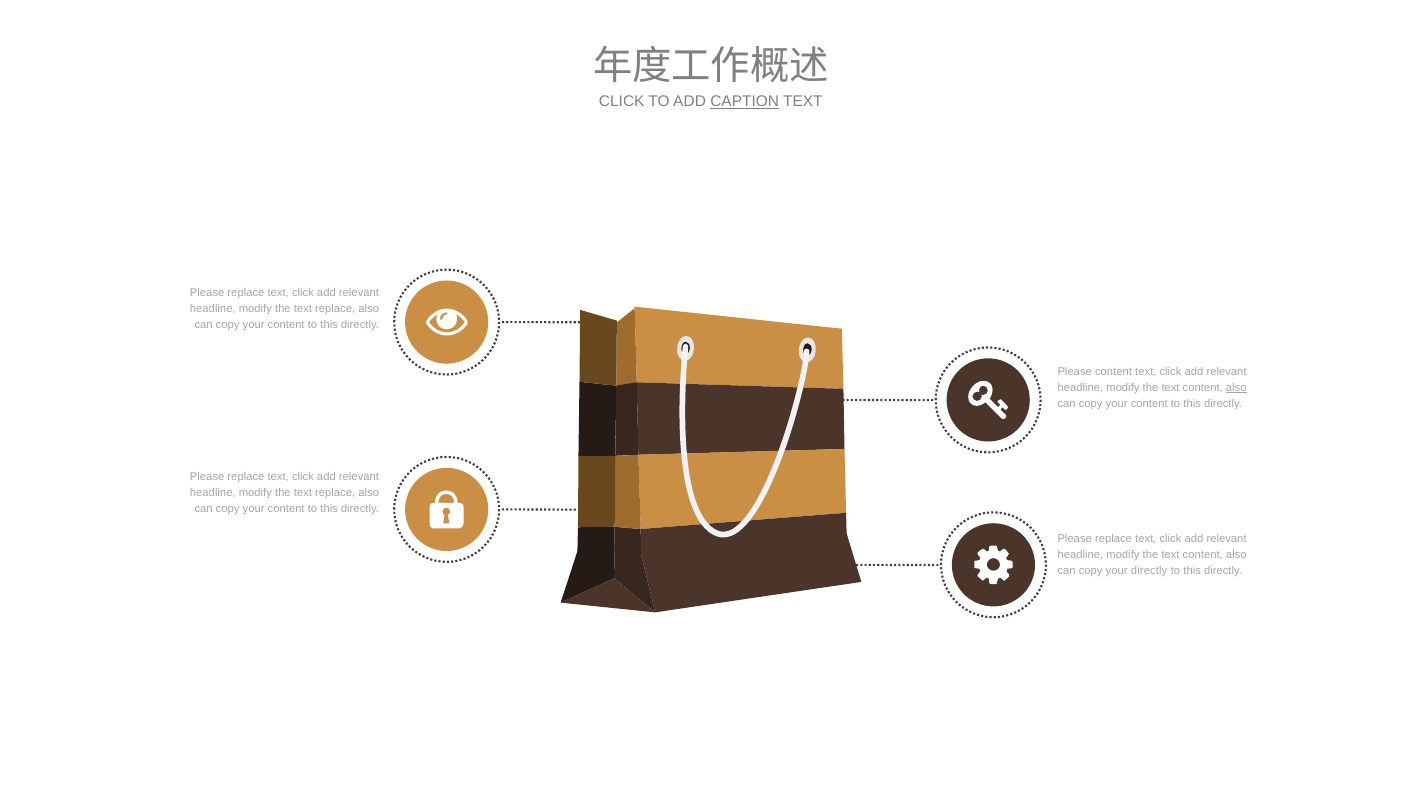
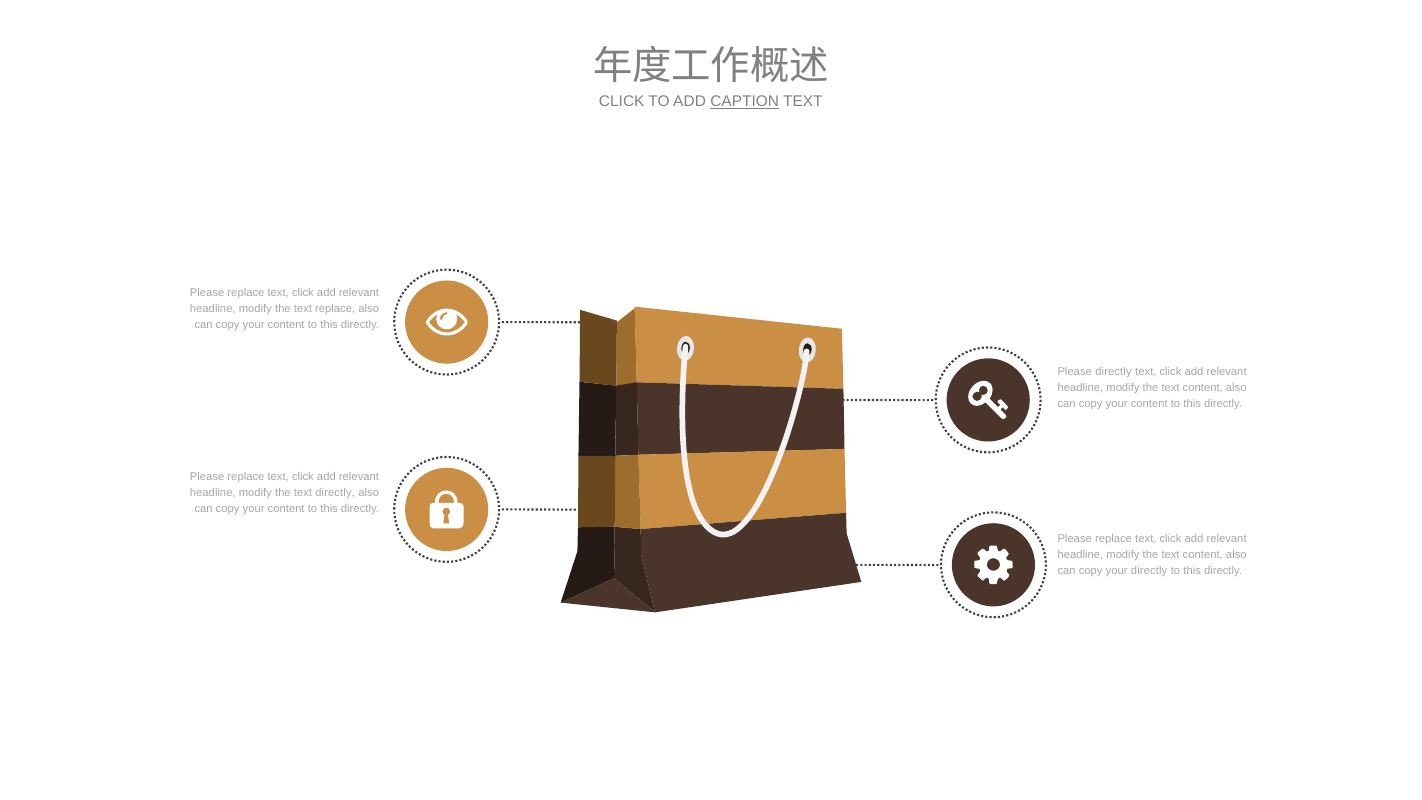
Please content: content -> directly (1113, 371)
also underline: present -> none (1236, 388)
replace: replace -> directly (335, 493)
